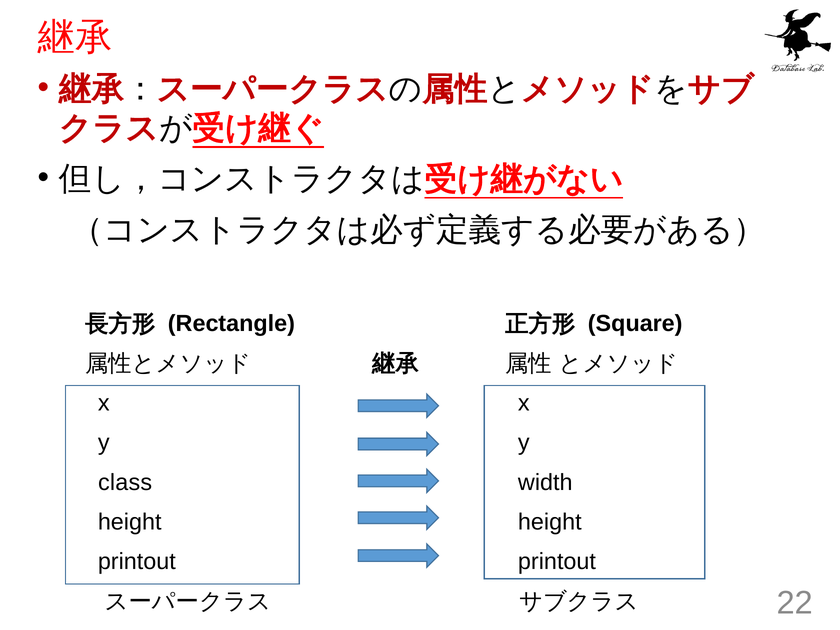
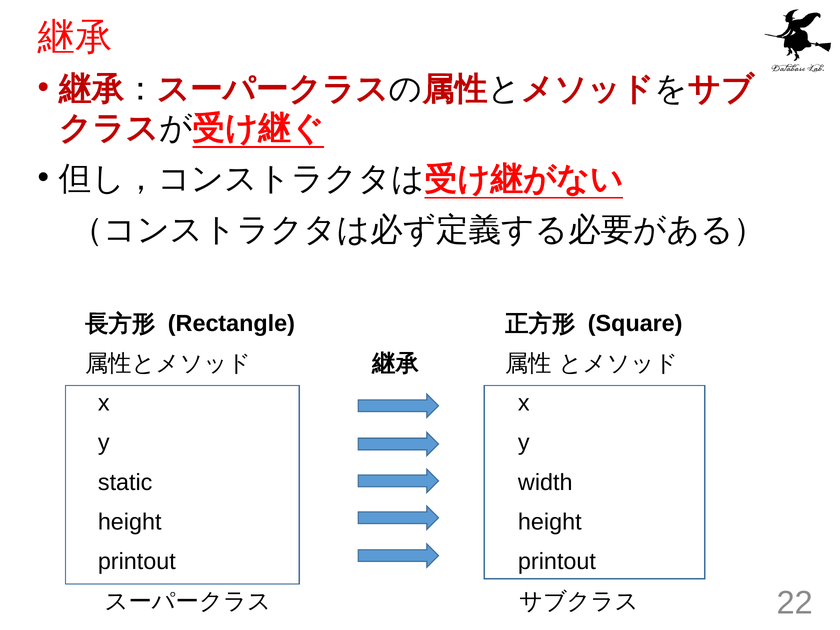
class: class -> static (125, 482)
